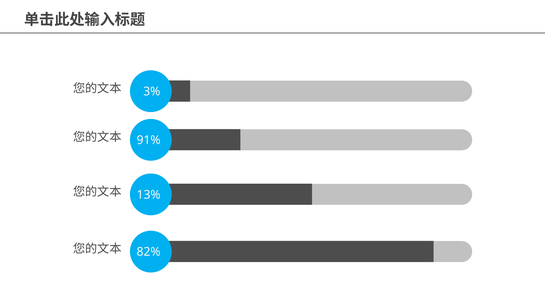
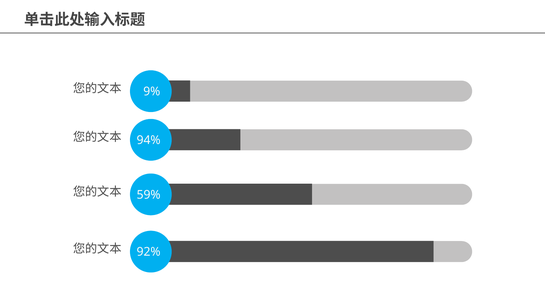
3%: 3% -> 9% (152, 91)
91%: 91% -> 94% (149, 140)
13%: 13% -> 59% (149, 194)
82%: 82% -> 92% (149, 252)
